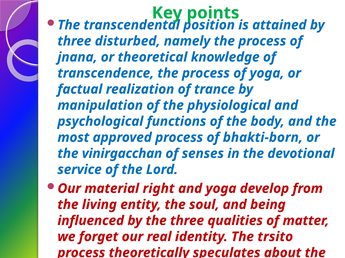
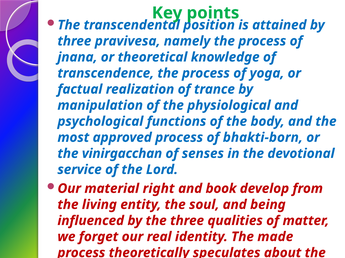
disturbed: disturbed -> pravivesa (128, 41)
and yoga: yoga -> book (221, 189)
trsito: trsito -> made (275, 237)
